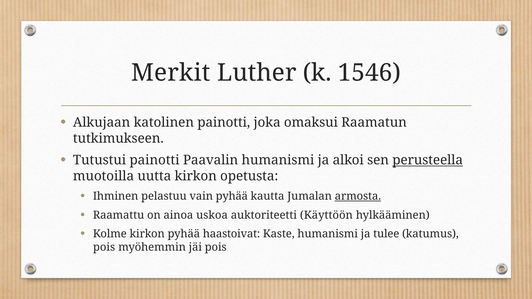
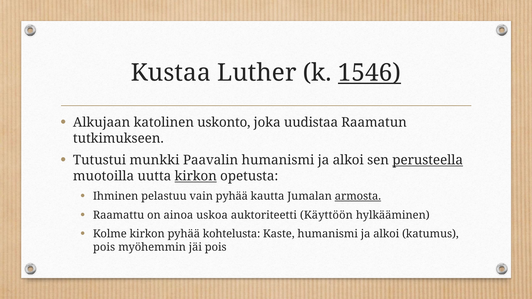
Merkit: Merkit -> Kustaa (171, 73)
1546 underline: none -> present (369, 73)
katolinen painotti: painotti -> uskonto (224, 122)
omaksui: omaksui -> uudistaa (311, 122)
Tutustui painotti: painotti -> munkki (154, 160)
kirkon underline: none -> present (196, 176)
haastoivat: haastoivat -> kohtelusta (232, 234)
tulee: tulee -> alkoi (386, 234)
